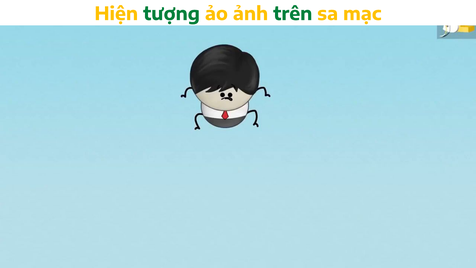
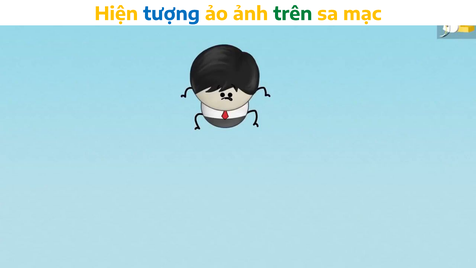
tượng colour: green -> blue (171, 14)
